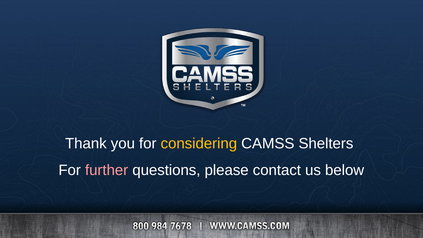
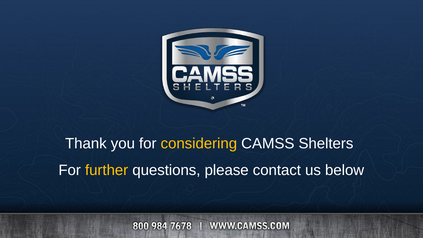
further colour: pink -> yellow (107, 170)
